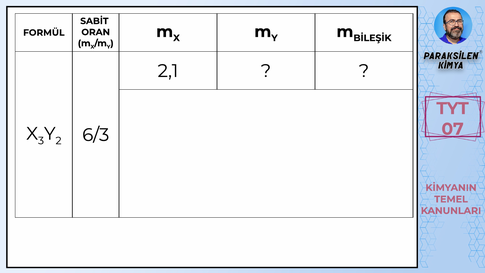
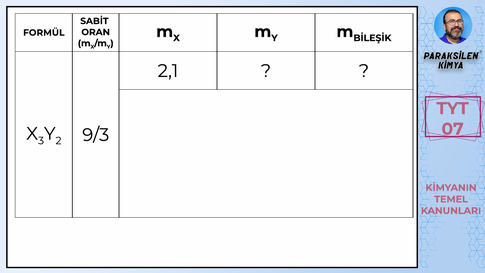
6/3: 6/3 -> 9/3 (96, 135)
